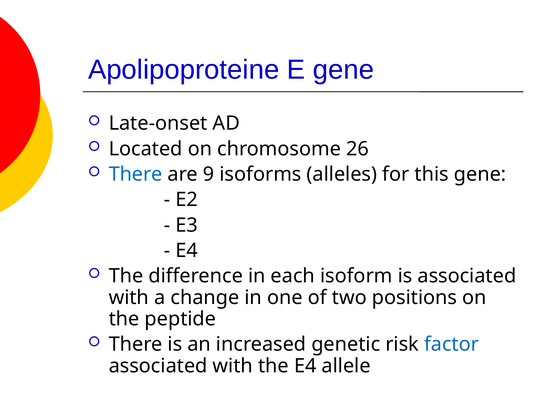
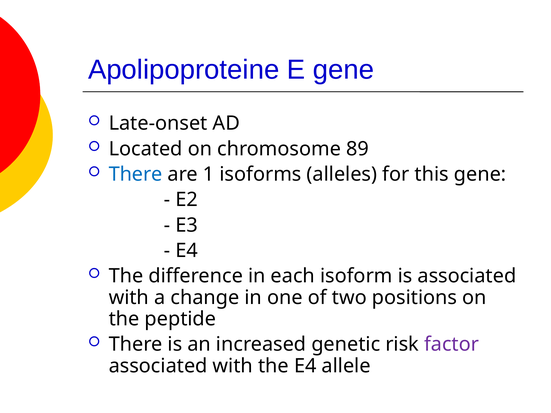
26: 26 -> 89 (358, 149)
9: 9 -> 1 (209, 174)
factor colour: blue -> purple (452, 345)
